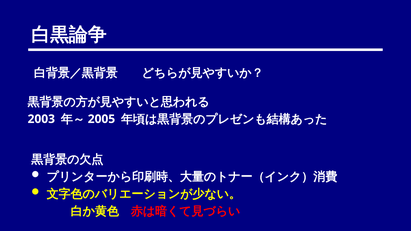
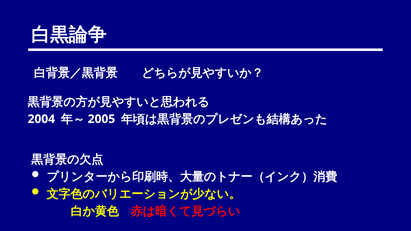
2003: 2003 -> 2004 (41, 119)
